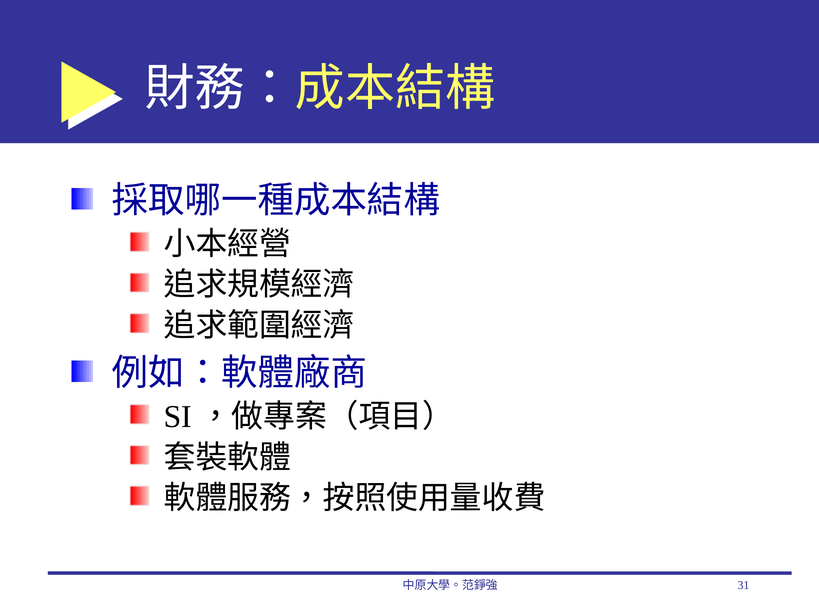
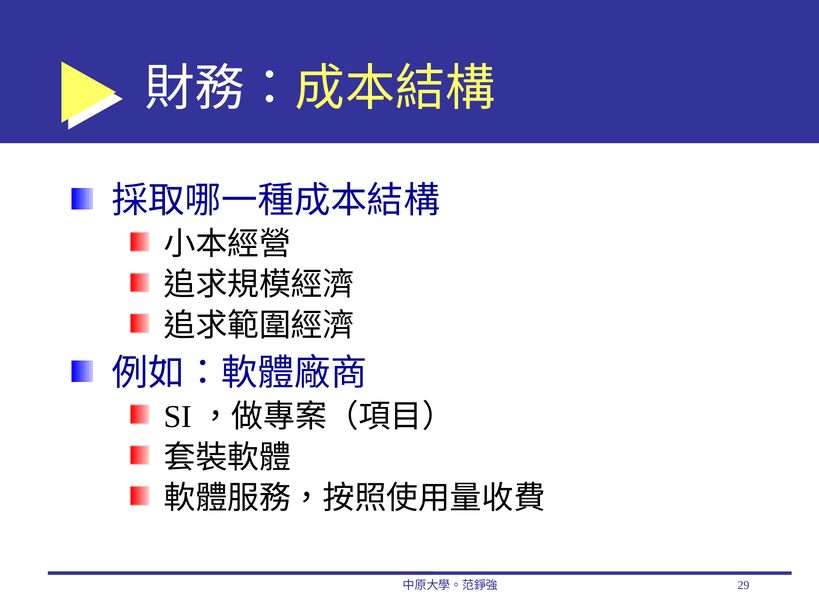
31: 31 -> 29 (743, 585)
